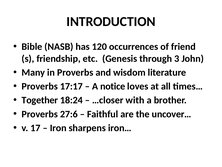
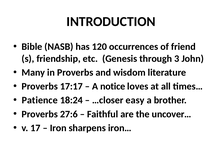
Together: Together -> Patience (40, 100)
with: with -> easy (135, 100)
